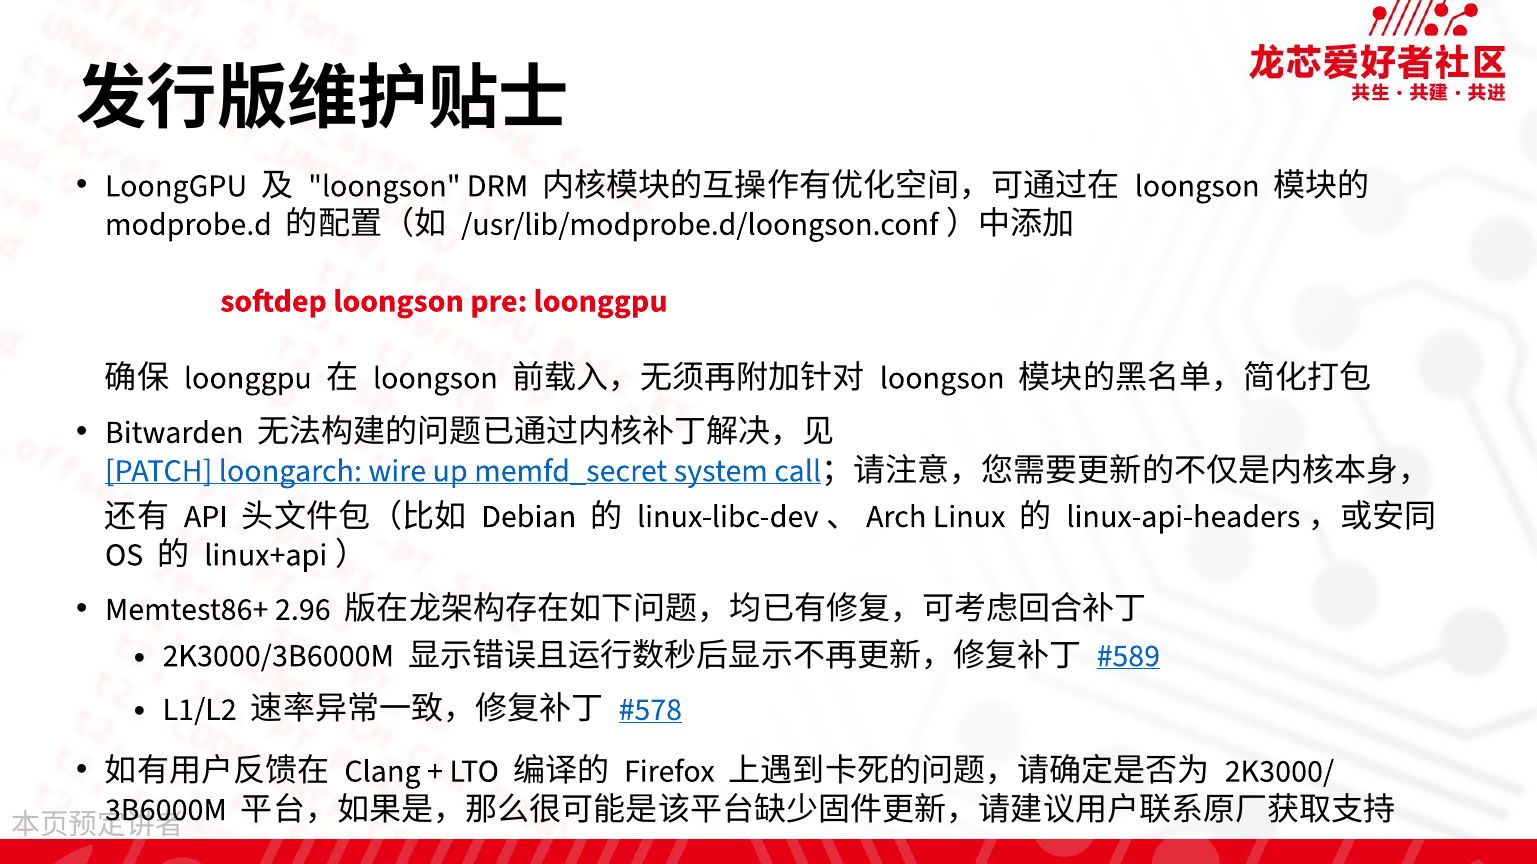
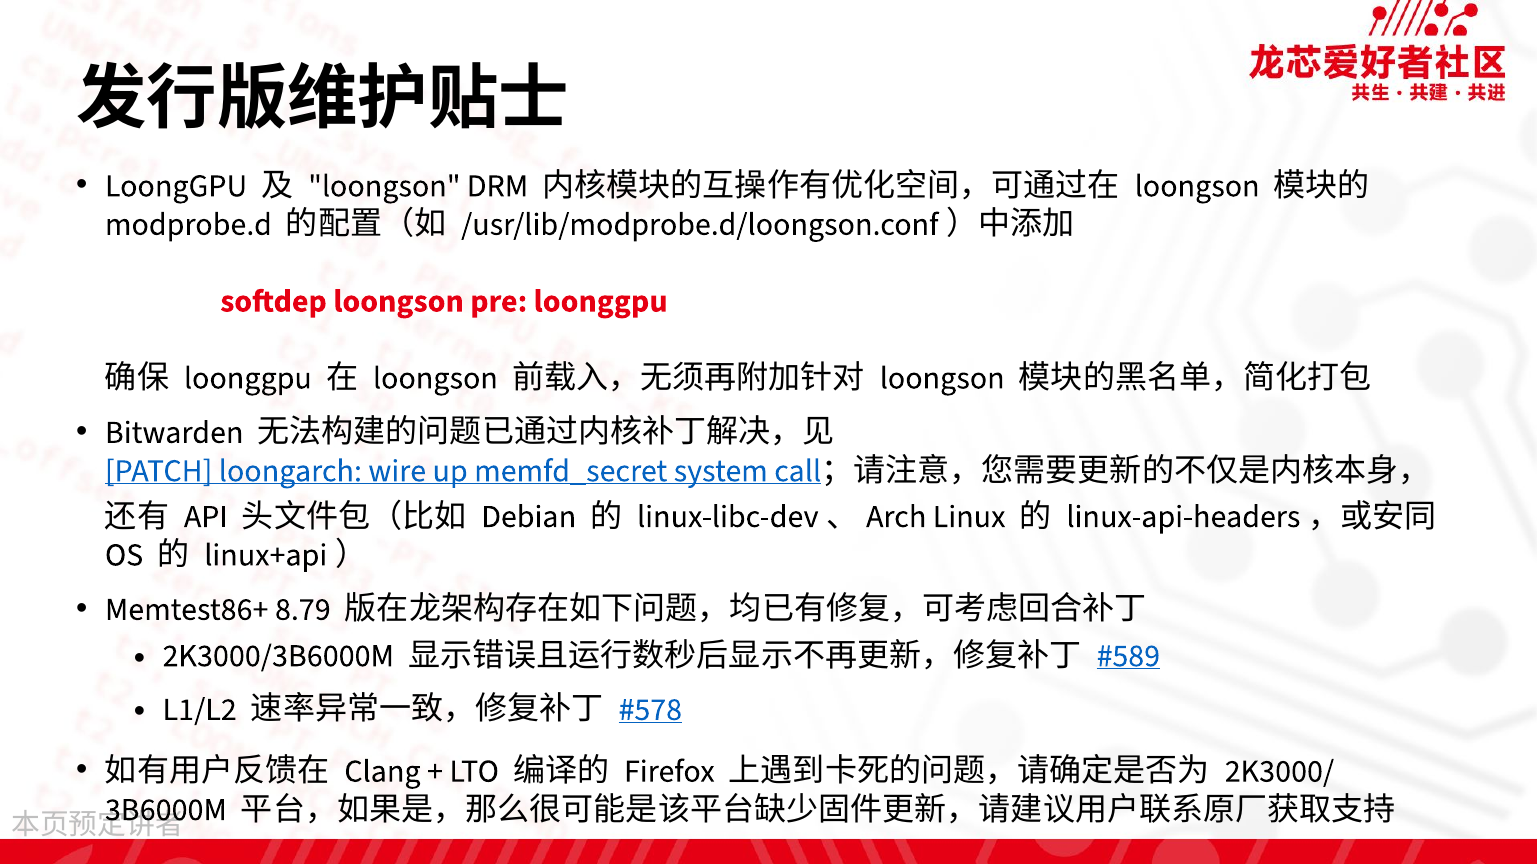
2.96: 2.96 -> 8.79 (303, 610)
